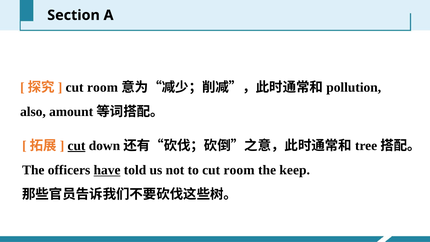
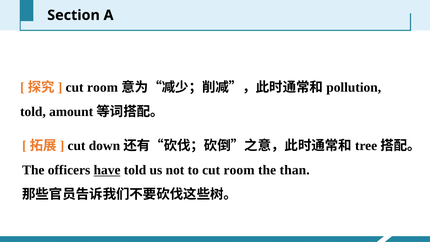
also: also -> told (33, 112)
cut underline: present -> none (77, 146)
keep: keep -> than (295, 170)
